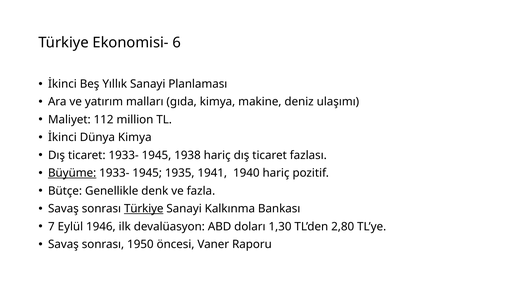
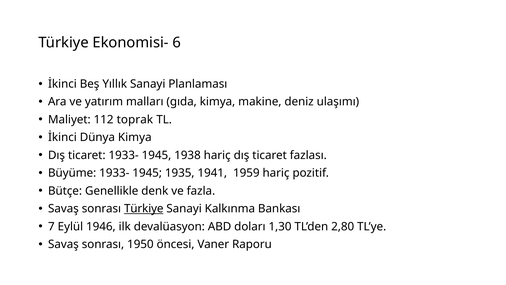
million: million -> toprak (135, 119)
Büyüme underline: present -> none (72, 173)
1940: 1940 -> 1959 (246, 173)
